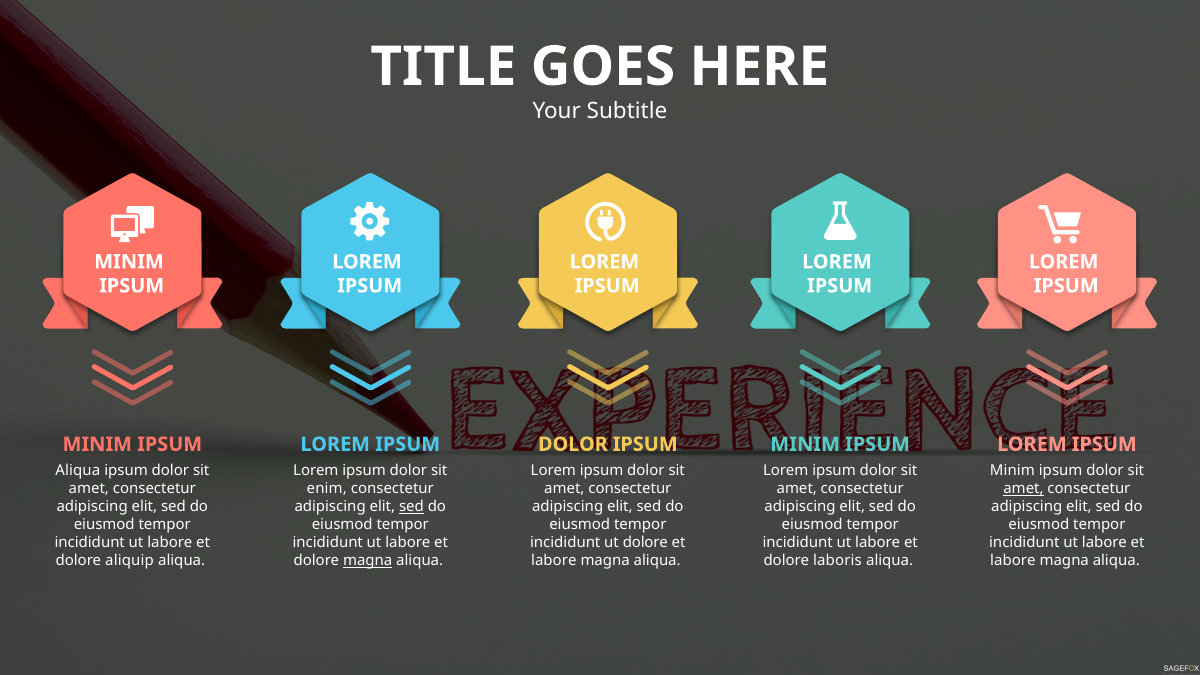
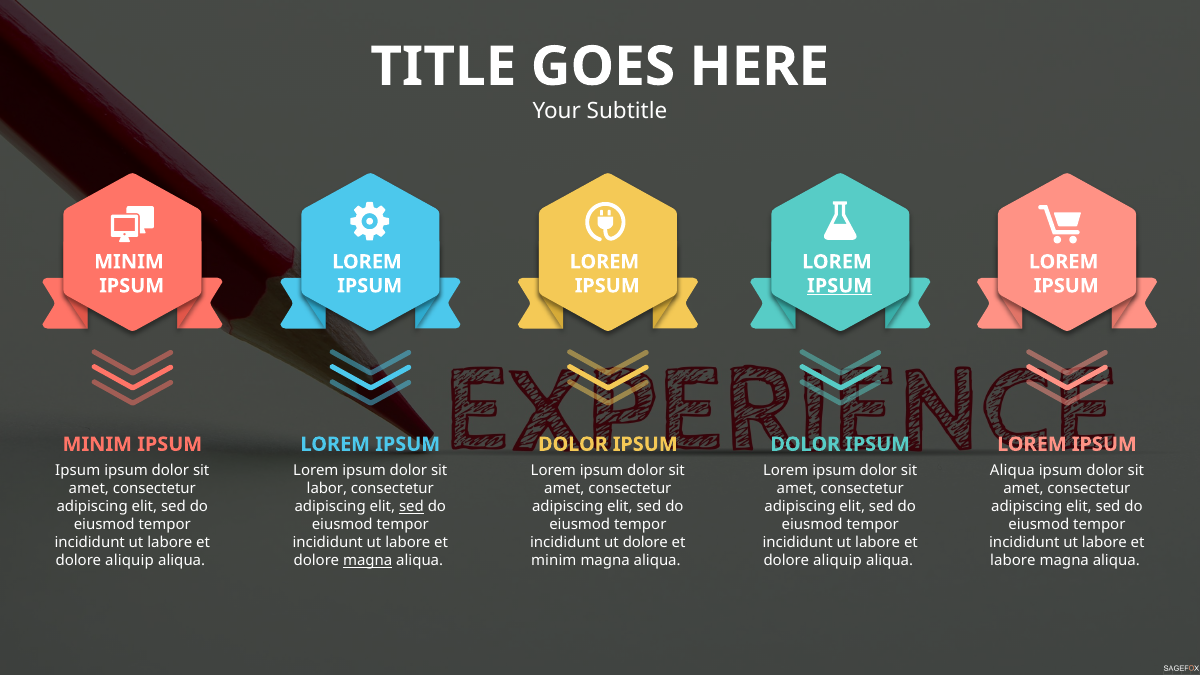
IPSUM underline: none -> present (840, 286)
MINIM: MINIM -> DOLOR (805, 444)
Aliqua: Aliqua -> Ipsum (78, 471)
Minim: Minim -> Aliqua (1012, 471)
enim: enim -> labor (327, 489)
amet underline: present -> none (1023, 489)
labore: labore -> minim (554, 561)
laboris: laboris -> aliquip (837, 561)
